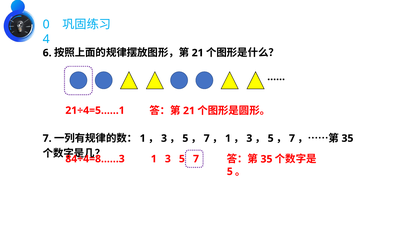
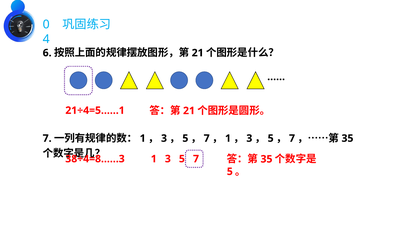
84÷4=8……3: 84÷4=8……3 -> 38÷4=8……3 (95, 159)
